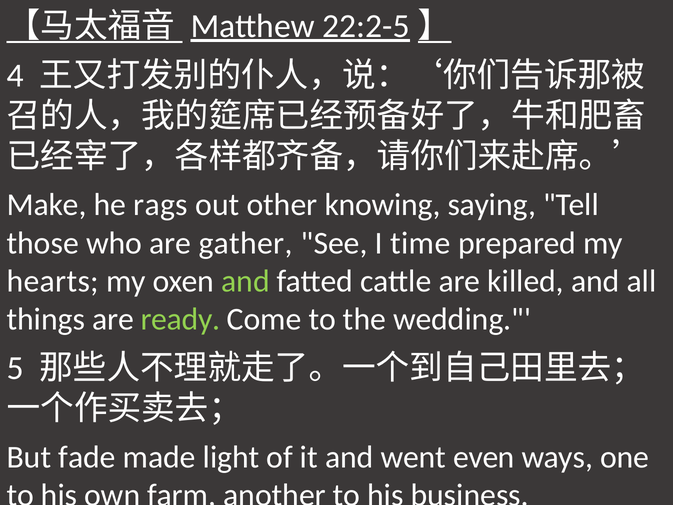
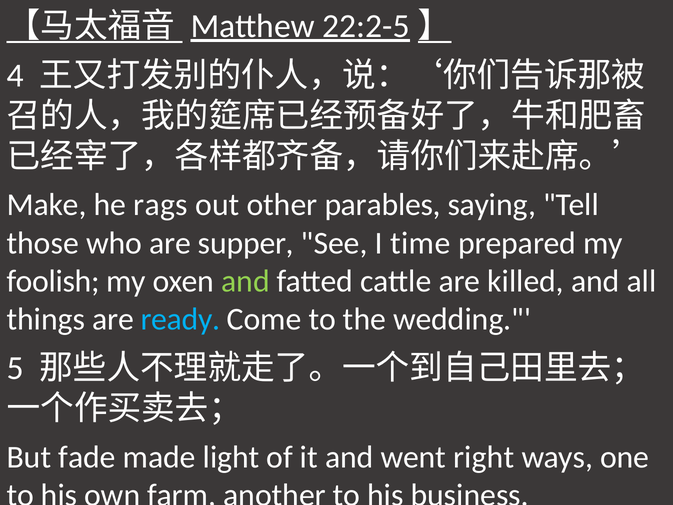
knowing: knowing -> parables (383, 205)
gather: gather -> supper (246, 243)
hearts: hearts -> foolish (53, 281)
ready colour: light green -> light blue (181, 319)
even: even -> right (484, 457)
